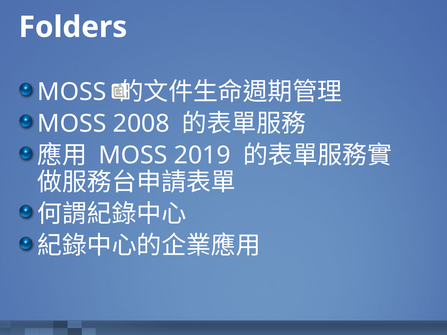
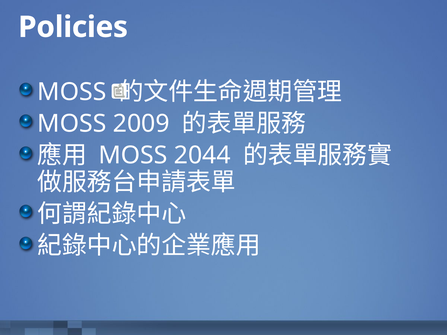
Folders: Folders -> Policies (73, 27)
2008: 2008 -> 2009 (141, 124)
2019: 2019 -> 2044 (202, 156)
